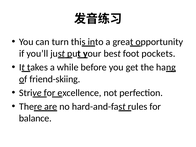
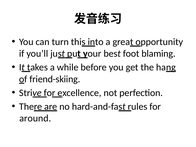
pockets: pockets -> blaming (159, 54)
balance: balance -> around (35, 118)
